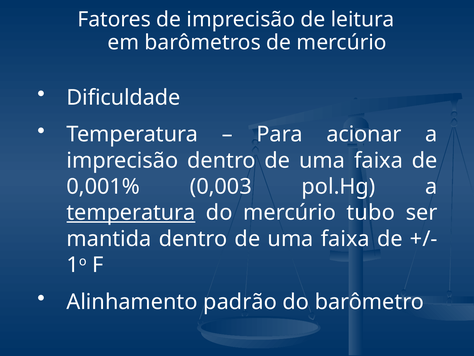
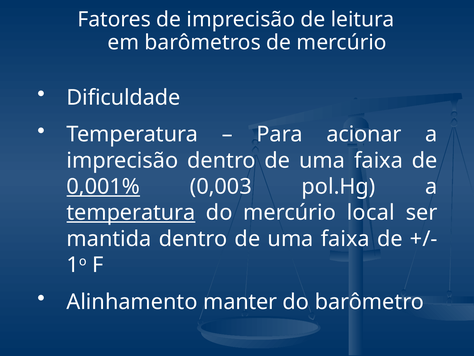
0,001% underline: none -> present (103, 186)
tubo: tubo -> local (371, 212)
padrão: padrão -> manter (240, 302)
